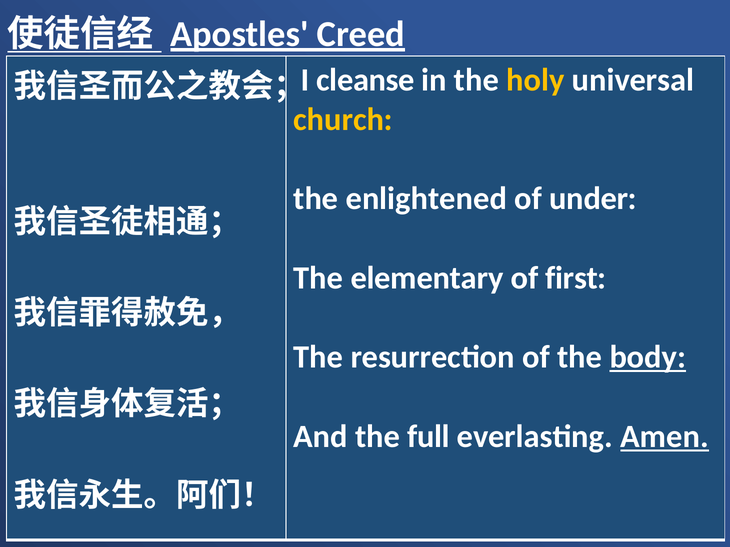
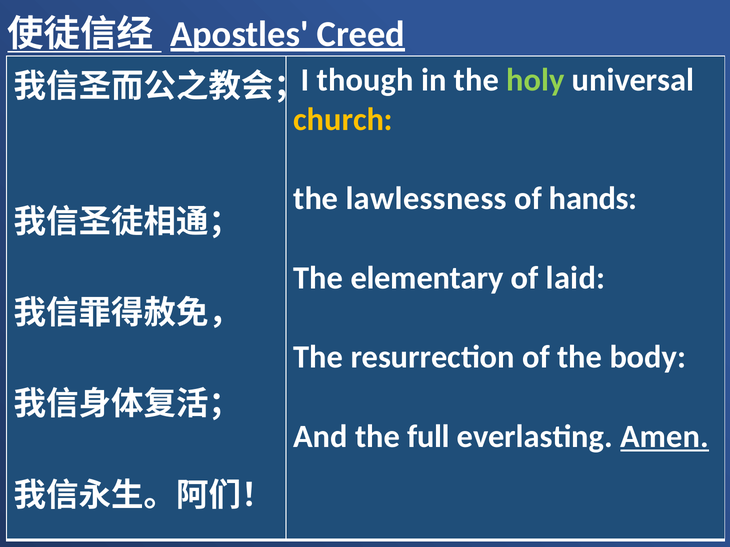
cleanse: cleanse -> though (365, 80)
holy colour: yellow -> light green (535, 80)
enlightened: enlightened -> lawlessness (426, 199)
under: under -> hands (593, 199)
first: first -> laid (576, 278)
body underline: present -> none (648, 358)
